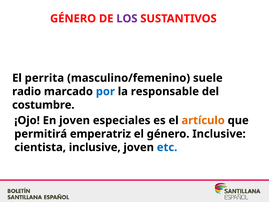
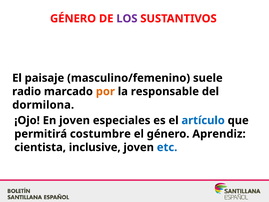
perrita: perrita -> paisaje (44, 78)
por colour: blue -> orange (105, 91)
costumbre: costumbre -> dormilona (43, 105)
artículo colour: orange -> blue (203, 120)
emperatriz: emperatriz -> costumbre (100, 134)
género Inclusive: Inclusive -> Aprendiz (219, 134)
